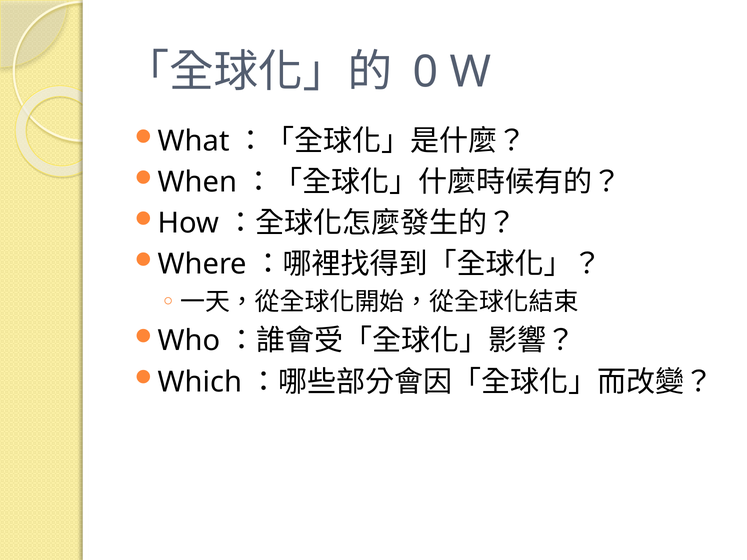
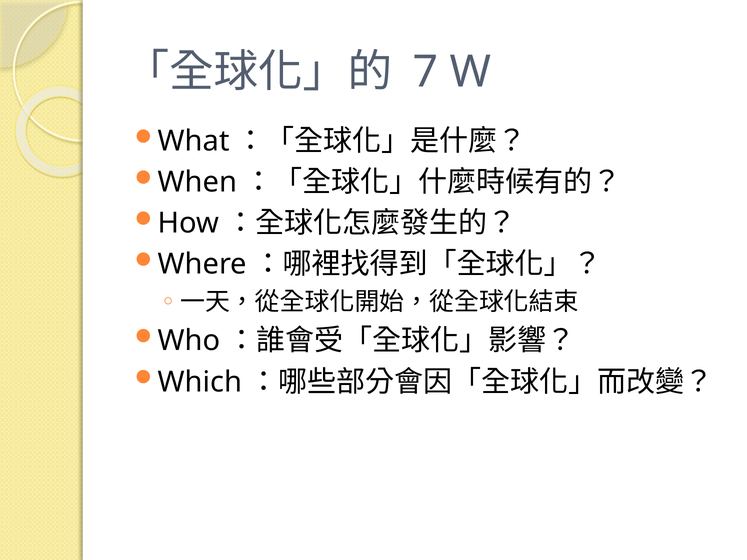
0: 0 -> 7 (426, 72)
